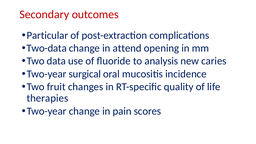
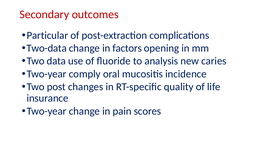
attend: attend -> factors (127, 48)
surgical: surgical -> comply (85, 74)
fruit: fruit -> post (56, 87)
therapies: therapies -> insurance (47, 98)
